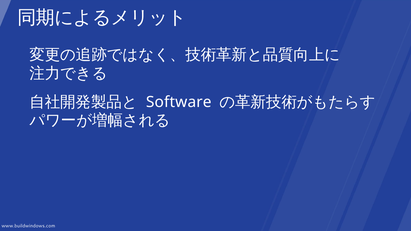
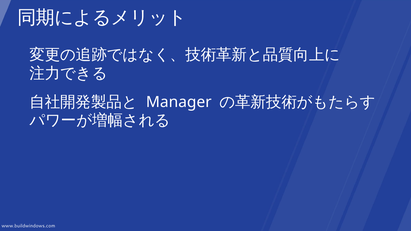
Software: Software -> Manager (179, 102)
